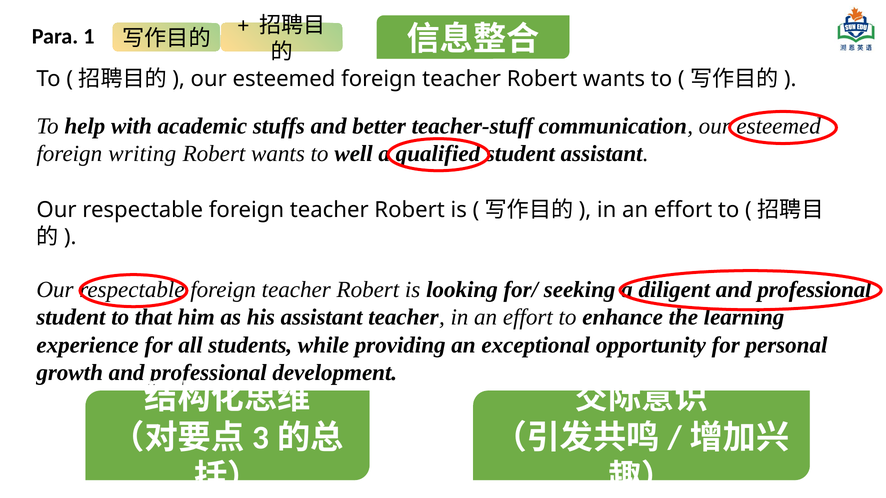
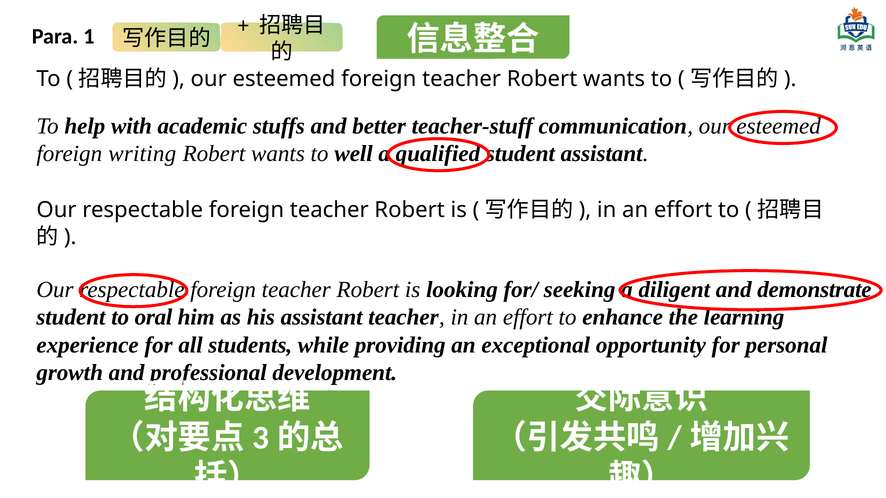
diligent and professional: professional -> demonstrate (814, 290)
that: that -> oral (154, 317)
